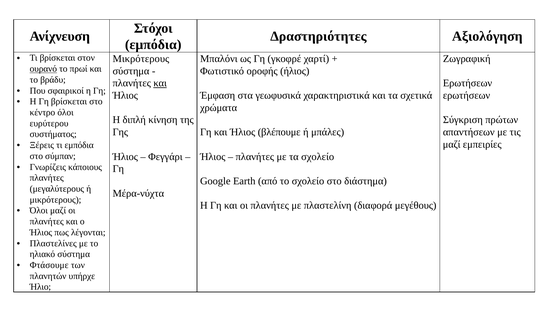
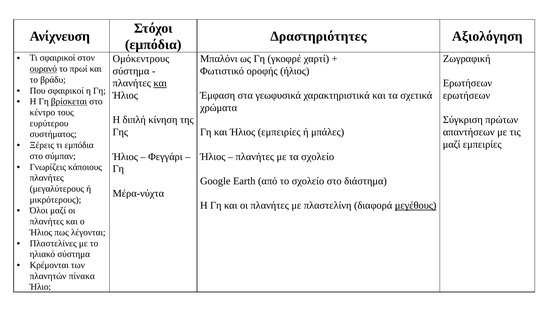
Τι βρίσκεται: βρίσκεται -> σφαιρικοί (57, 58)
Μικρότερους: Μικρότερους -> Ομόκεντρους (141, 59)
βρίσκεται underline: none -> present (69, 102)
κέντρο όλοι: όλοι -> τους (66, 113)
Ήλιος βλέπουμε: βλέπουμε -> εμπειρίες (279, 132)
μεγέθους underline: none -> present (416, 206)
Φτάσουμε: Φτάσουμε -> Κρέμονται (49, 266)
υπήρχε: υπήρχε -> πίνακα (82, 276)
